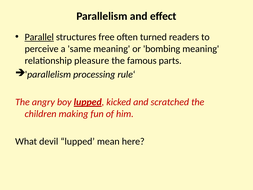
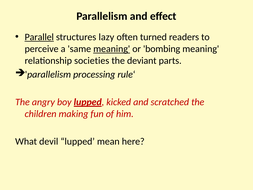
free: free -> lazy (106, 37)
meaning underline: none -> present (112, 49)
pleasure: pleasure -> societies (92, 61)
famous: famous -> deviant (142, 61)
